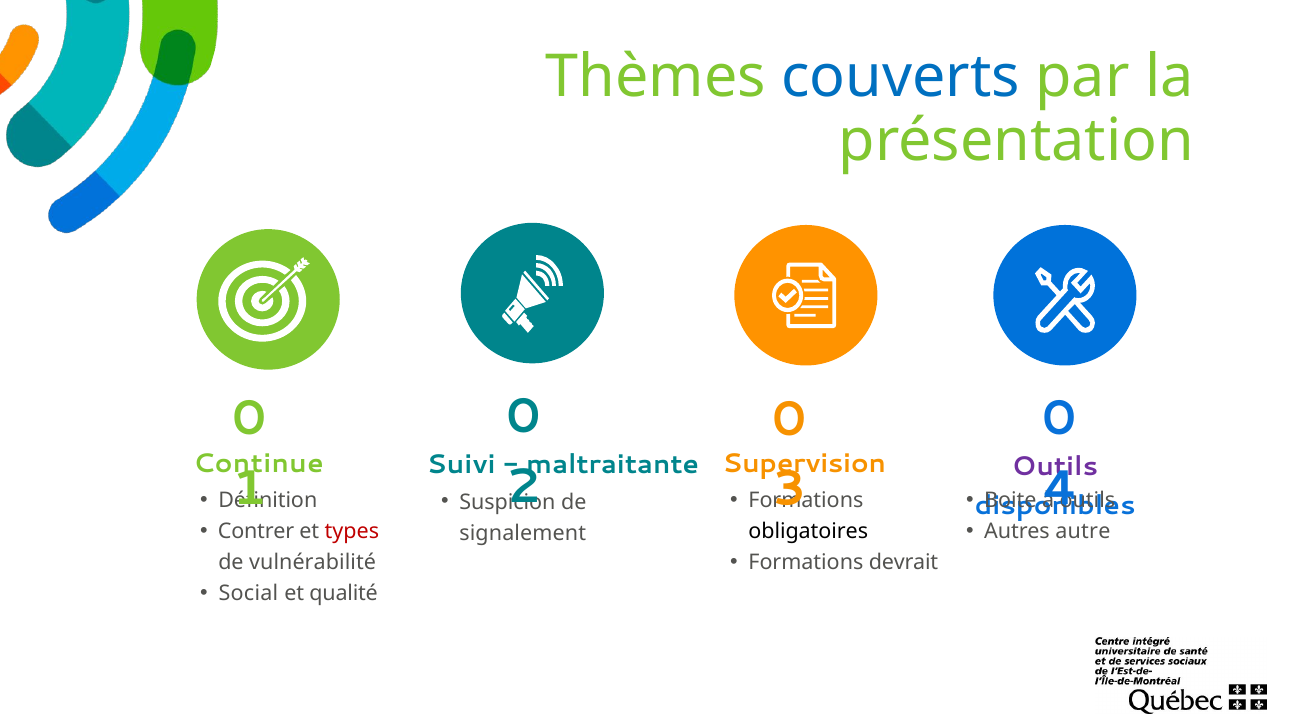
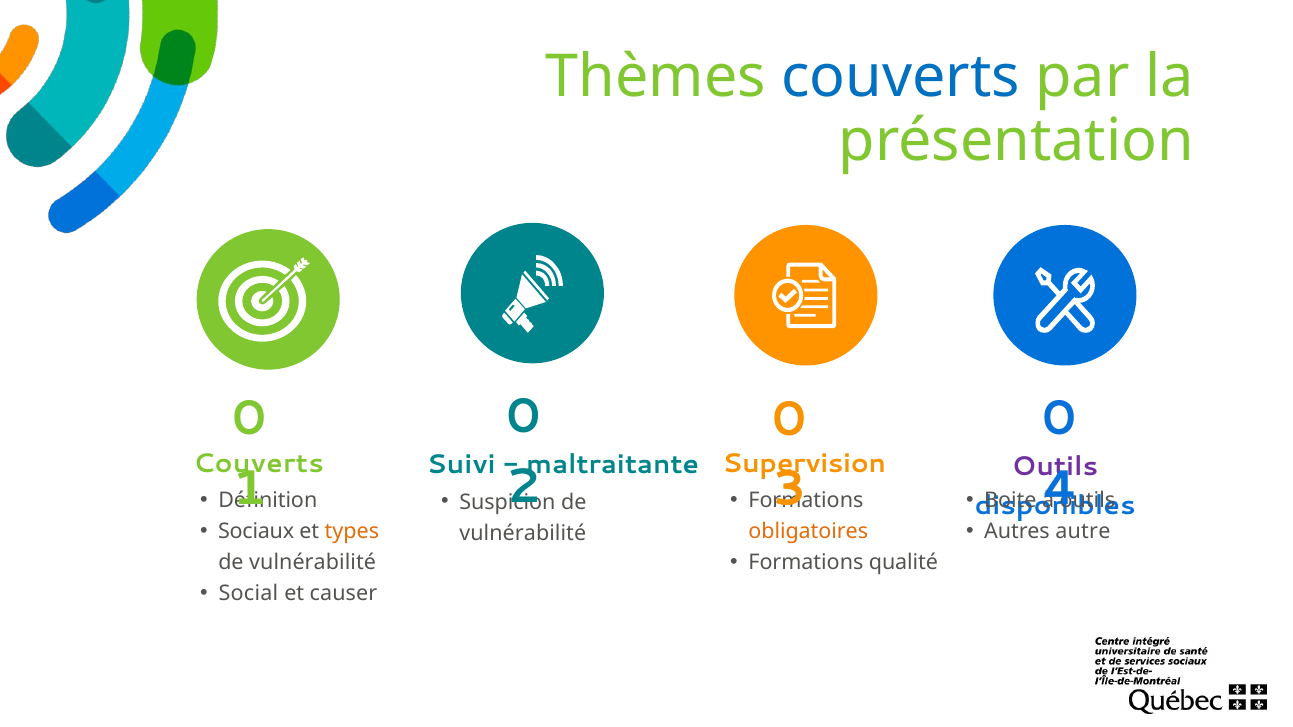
Continue: Continue -> Couverts (258, 464)
Contrer: Contrer -> Sociaux (256, 532)
types colour: red -> orange (352, 532)
obligatoires colour: black -> orange (808, 532)
signalement: signalement -> vulnérabilité (523, 533)
devrait: devrait -> qualité (903, 563)
qualité: qualité -> causer (343, 594)
